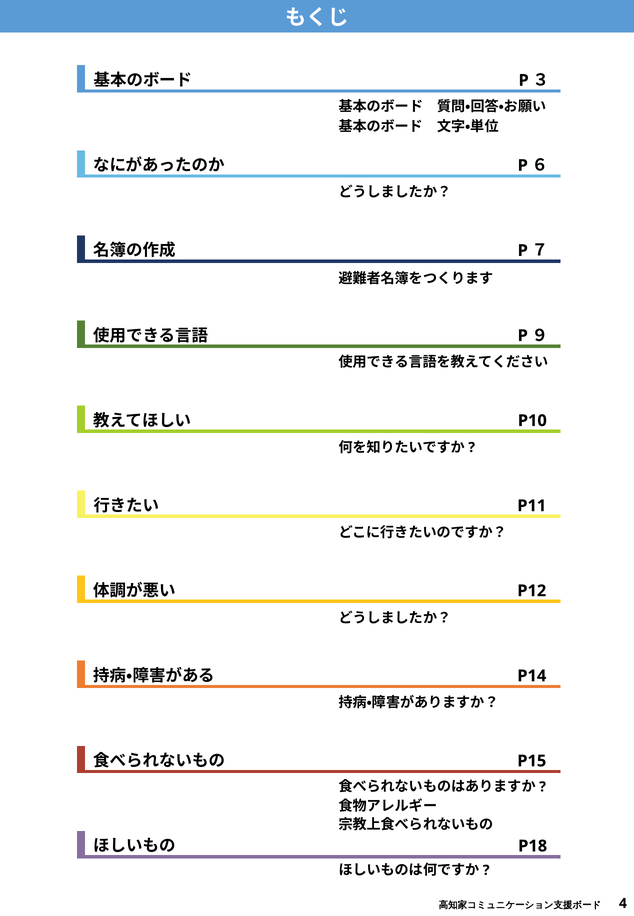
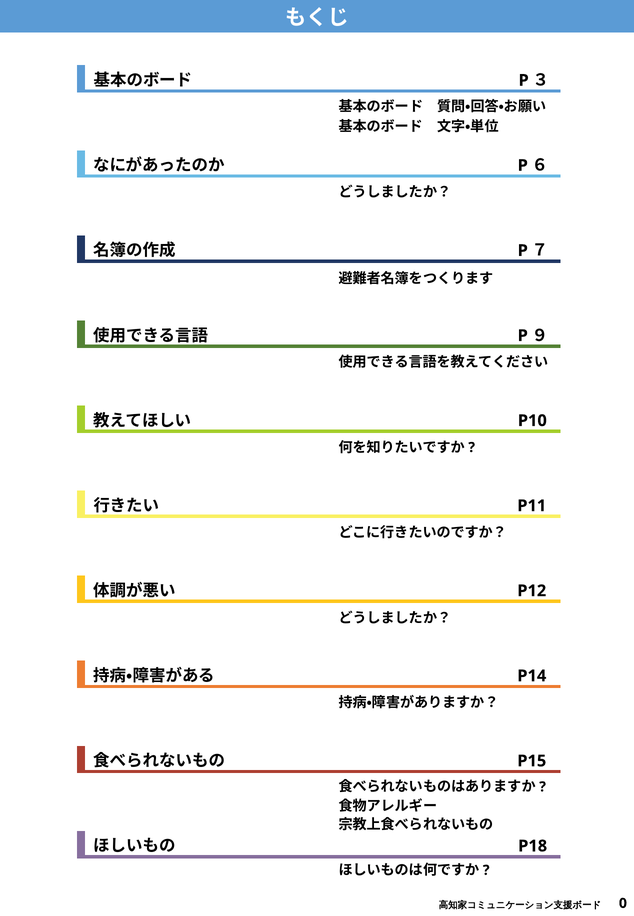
4: 4 -> 0 (623, 903)
